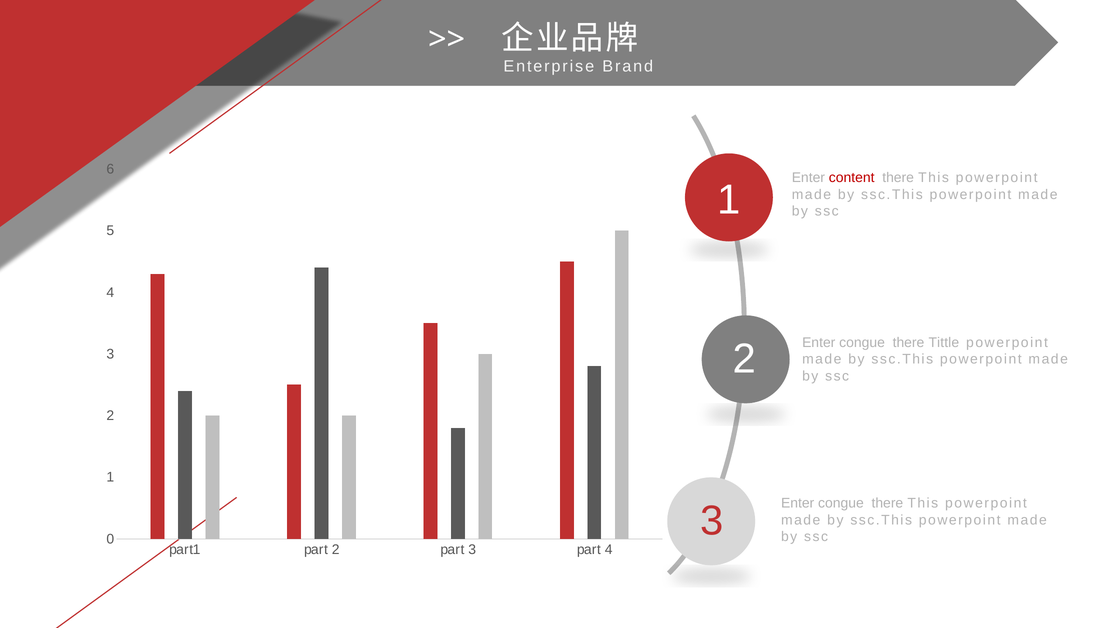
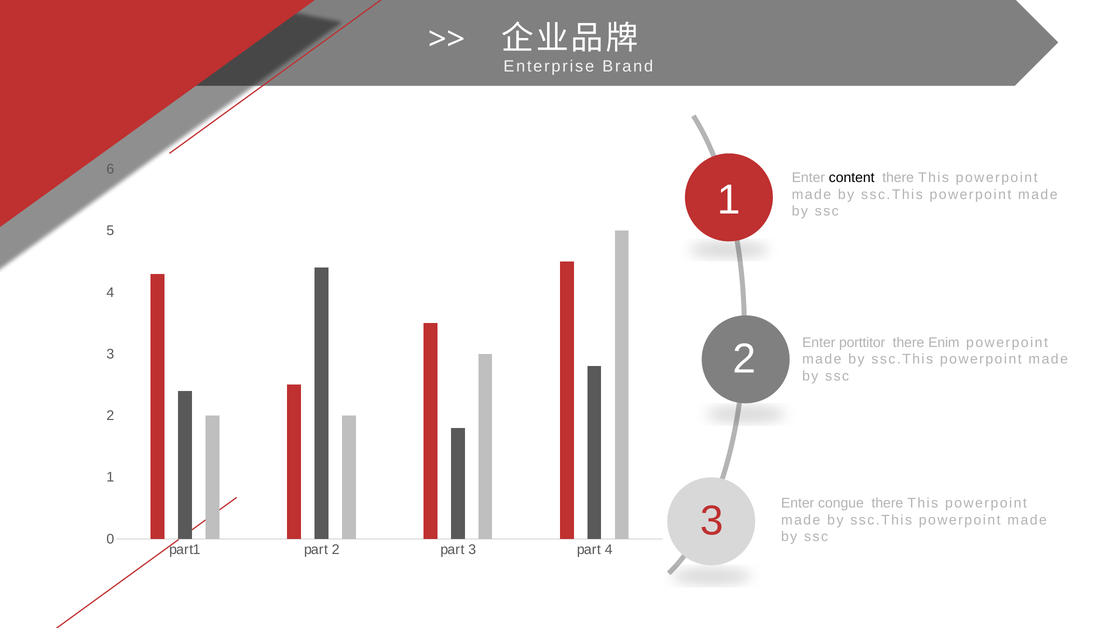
content colour: red -> black (852, 178)
congue: congue -> porttitor (862, 342)
Tittle: Tittle -> Enim (944, 342)
